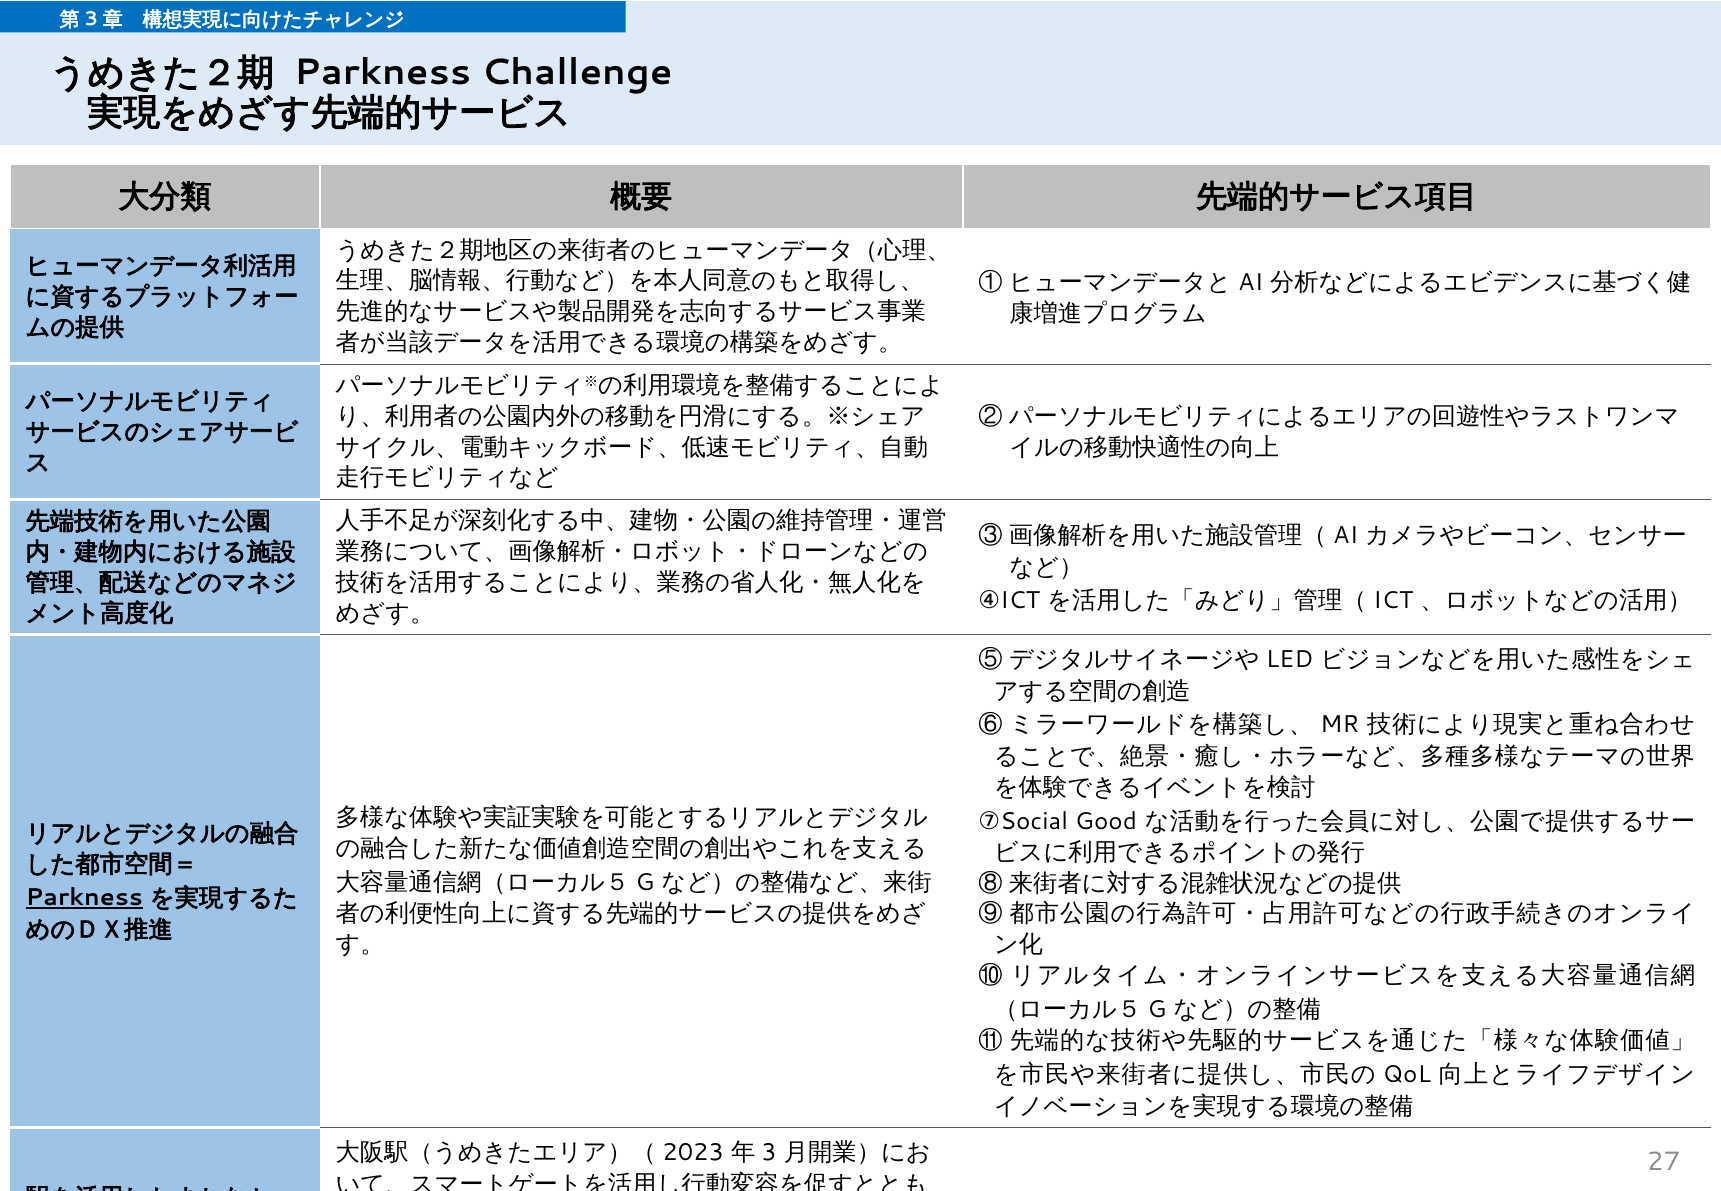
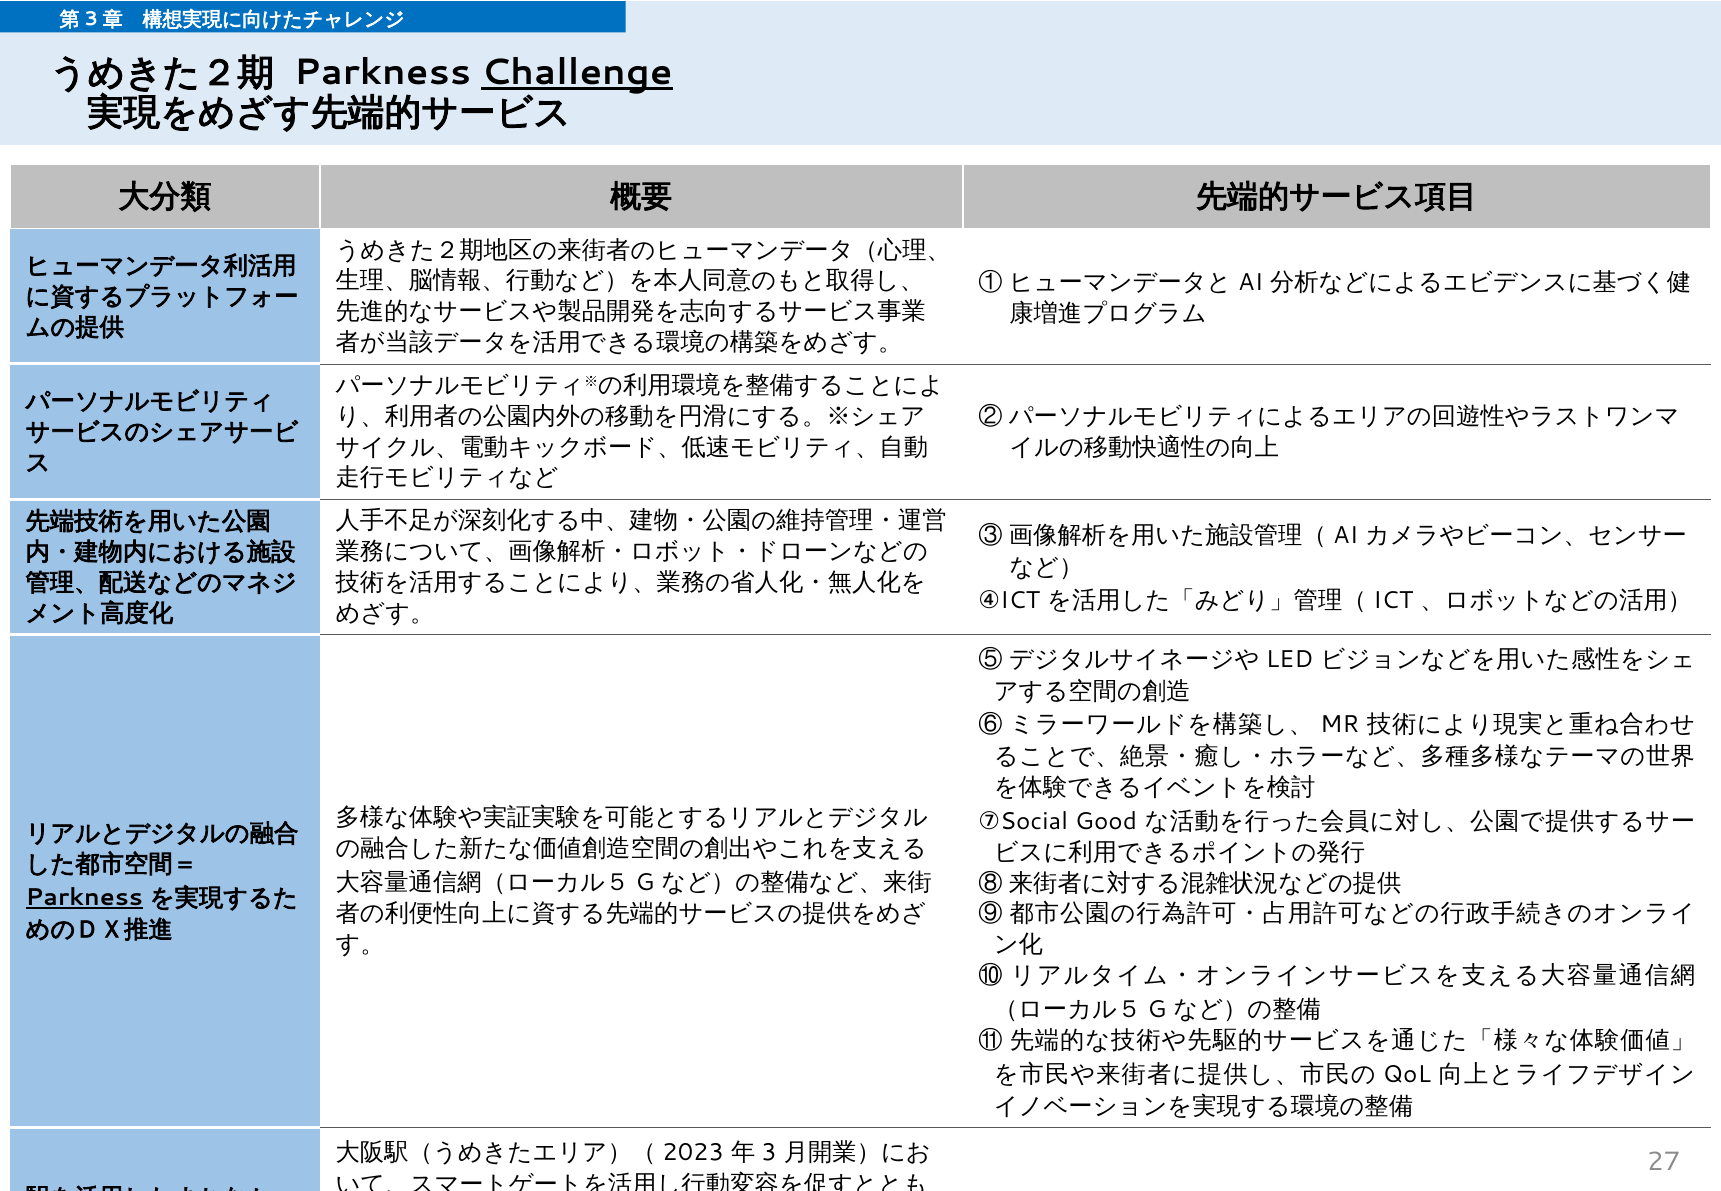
Challenge underline: none -> present (577, 73)
